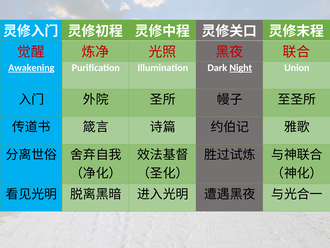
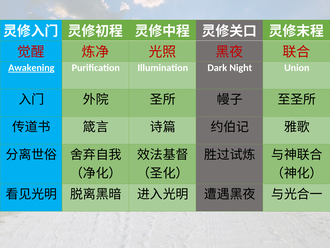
Night underline: present -> none (241, 68)
